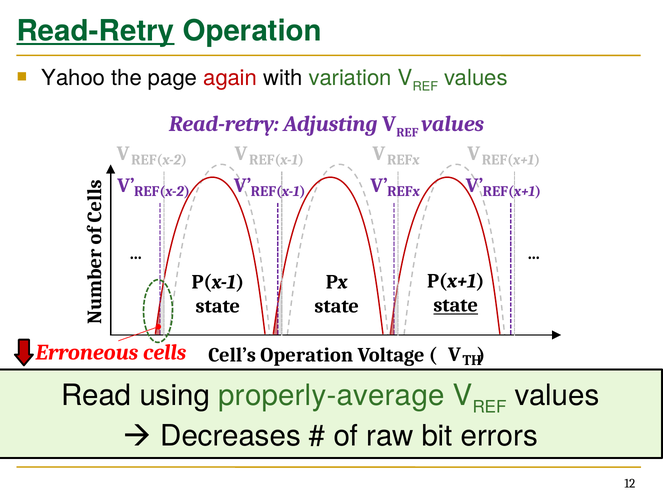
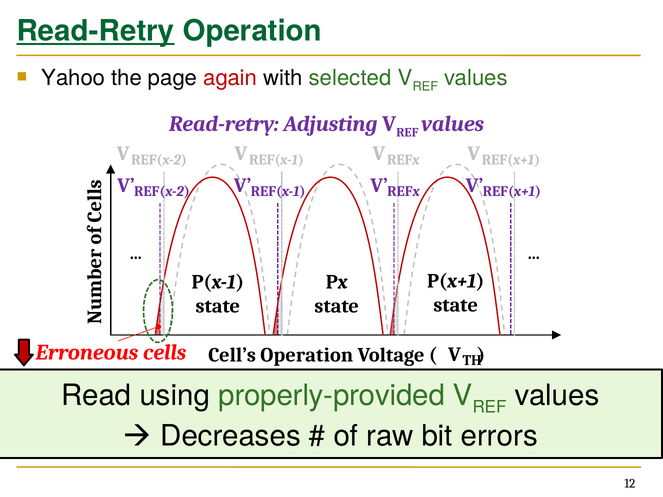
variation: variation -> selected (350, 78)
state underline: present -> none (456, 305)
properly-average: properly-average -> properly-provided (332, 396)
